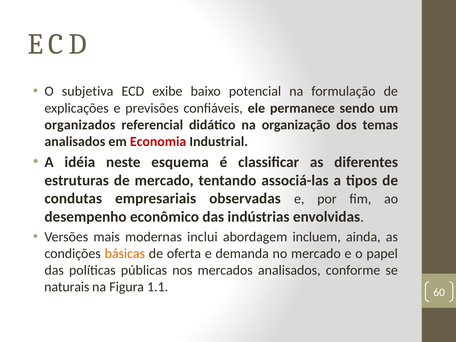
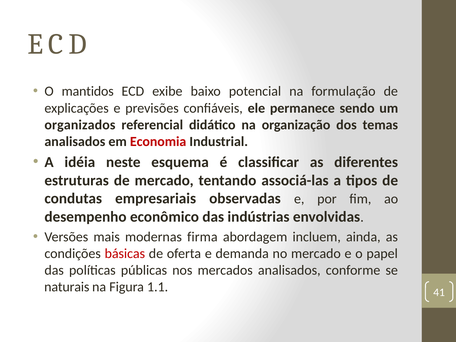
subjetiva: subjetiva -> mantidos (88, 91)
inclui: inclui -> firma (202, 237)
básicas colour: orange -> red (125, 254)
60: 60 -> 41 (439, 292)
